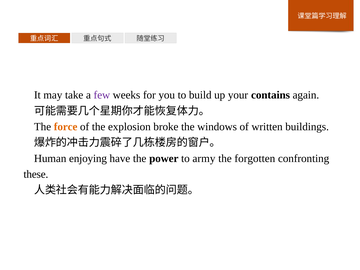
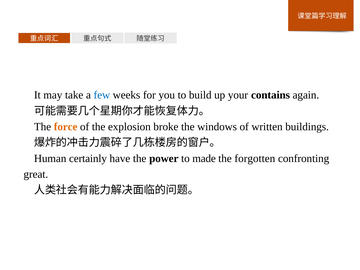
few colour: purple -> blue (102, 95)
enjoying: enjoying -> certainly (88, 158)
army: army -> made (204, 158)
these: these -> great (36, 174)
